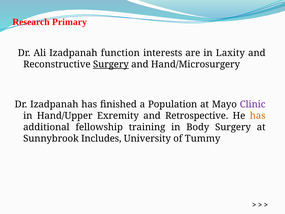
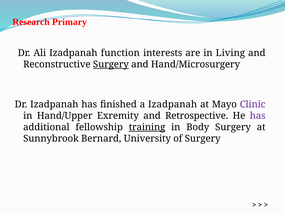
Laxity: Laxity -> Living (230, 53)
a Population: Population -> Izadpanah (173, 104)
has colour: orange -> purple (258, 116)
training underline: none -> present (147, 127)
Includes: Includes -> Bernard (101, 138)
of Tummy: Tummy -> Surgery (203, 138)
